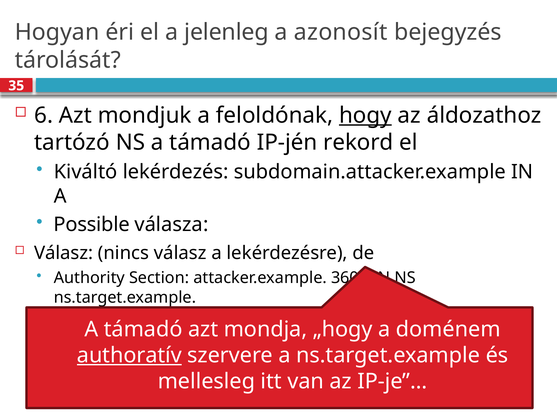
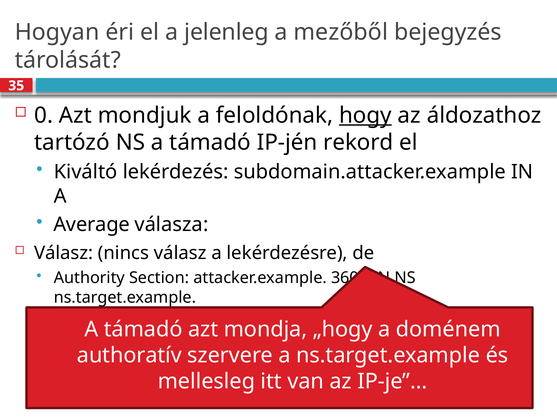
azonosít: azonosít -> mezőből (341, 32)
6: 6 -> 0 (44, 115)
Possible: Possible -> Average (92, 224)
authoratív underline: present -> none (129, 355)
